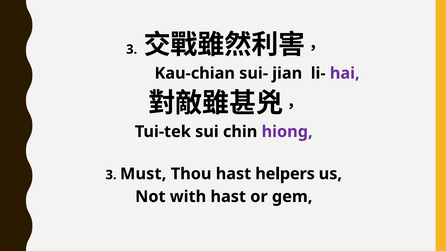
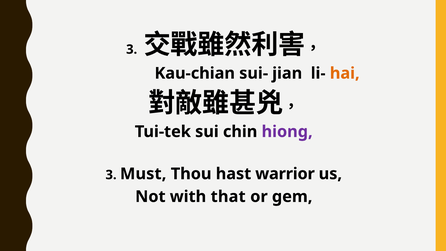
hai colour: purple -> orange (345, 73)
helpers: helpers -> warrior (285, 174)
with hast: hast -> that (228, 197)
